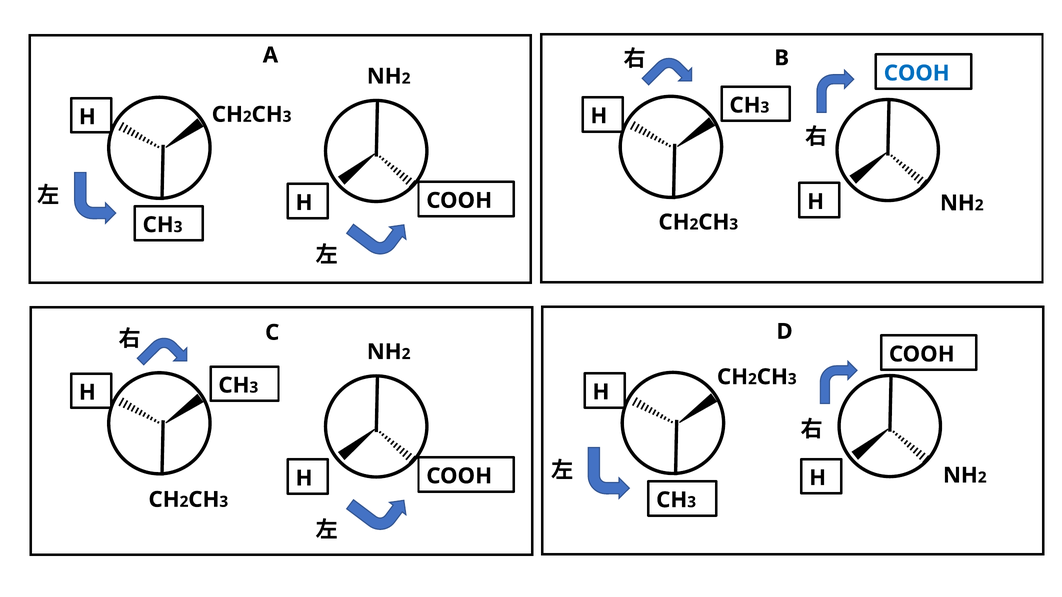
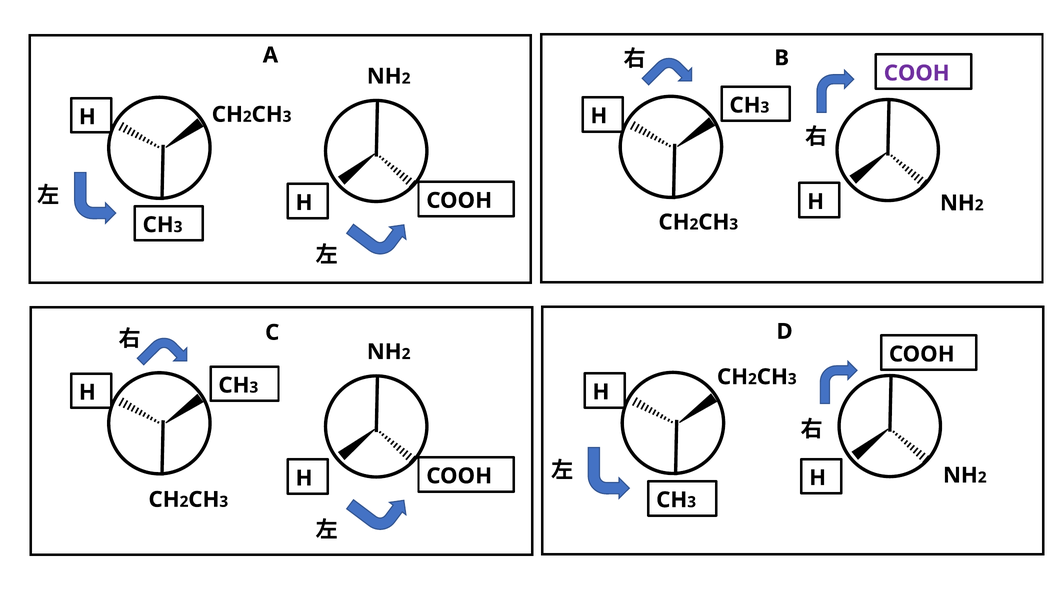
COOH colour: blue -> purple (917, 73)
